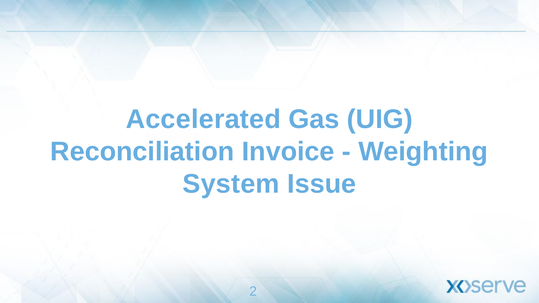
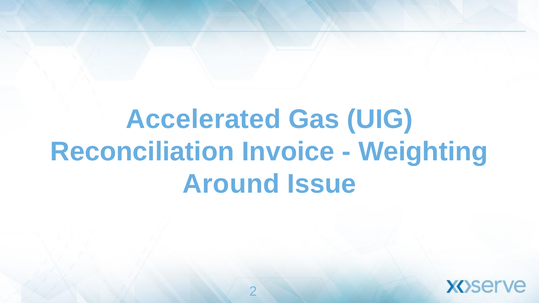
System: System -> Around (231, 184)
